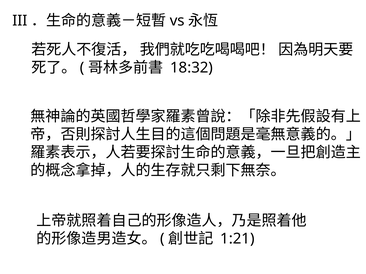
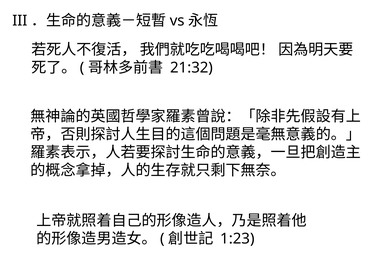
18:32: 18:32 -> 21:32 (192, 68)
1:21: 1:21 -> 1:23 (237, 239)
